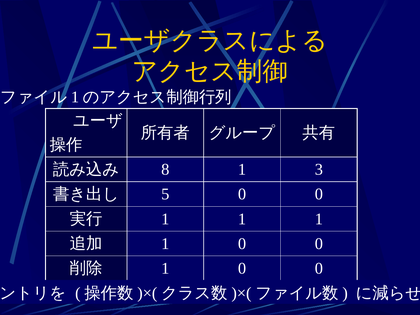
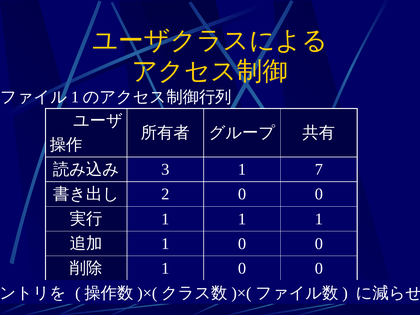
8: 8 -> 3 (165, 170)
3: 3 -> 7 (319, 170)
5: 5 -> 2 (165, 194)
